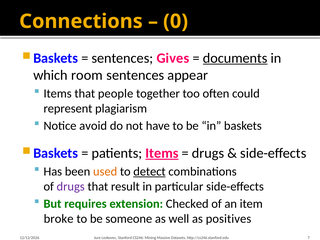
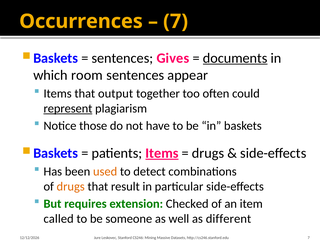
Connections: Connections -> Occurrences (81, 21)
0: 0 -> 7 (176, 21)
people: people -> output (116, 94)
represent underline: none -> present (68, 108)
avoid: avoid -> those (93, 126)
detect underline: present -> none (149, 171)
drugs colour: purple -> orange (71, 186)
broke: broke -> called (59, 219)
positives: positives -> different (229, 219)
